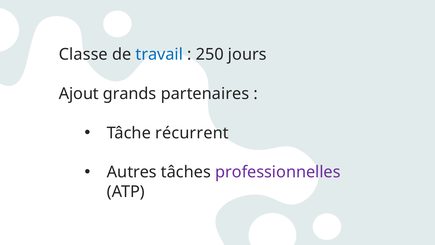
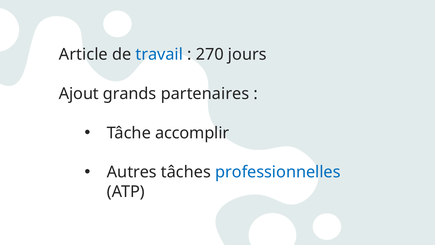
Classe: Classe -> Article (83, 55)
250: 250 -> 270 (210, 55)
récurrent: récurrent -> accomplir (192, 133)
professionnelles colour: purple -> blue (278, 172)
